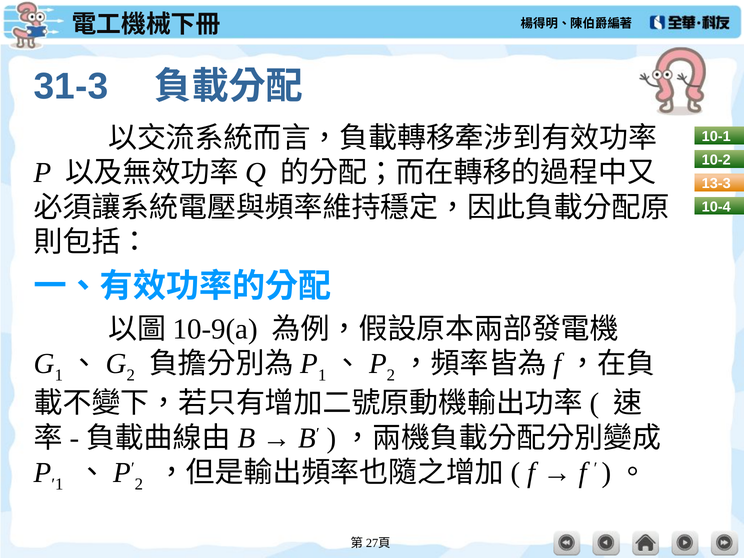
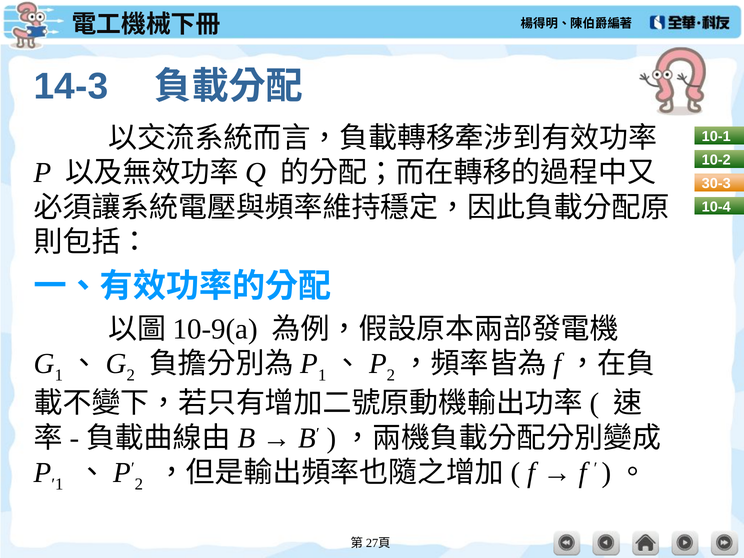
31-3: 31-3 -> 14-3 (71, 87)
13-3: 13-3 -> 30-3 (716, 183)
